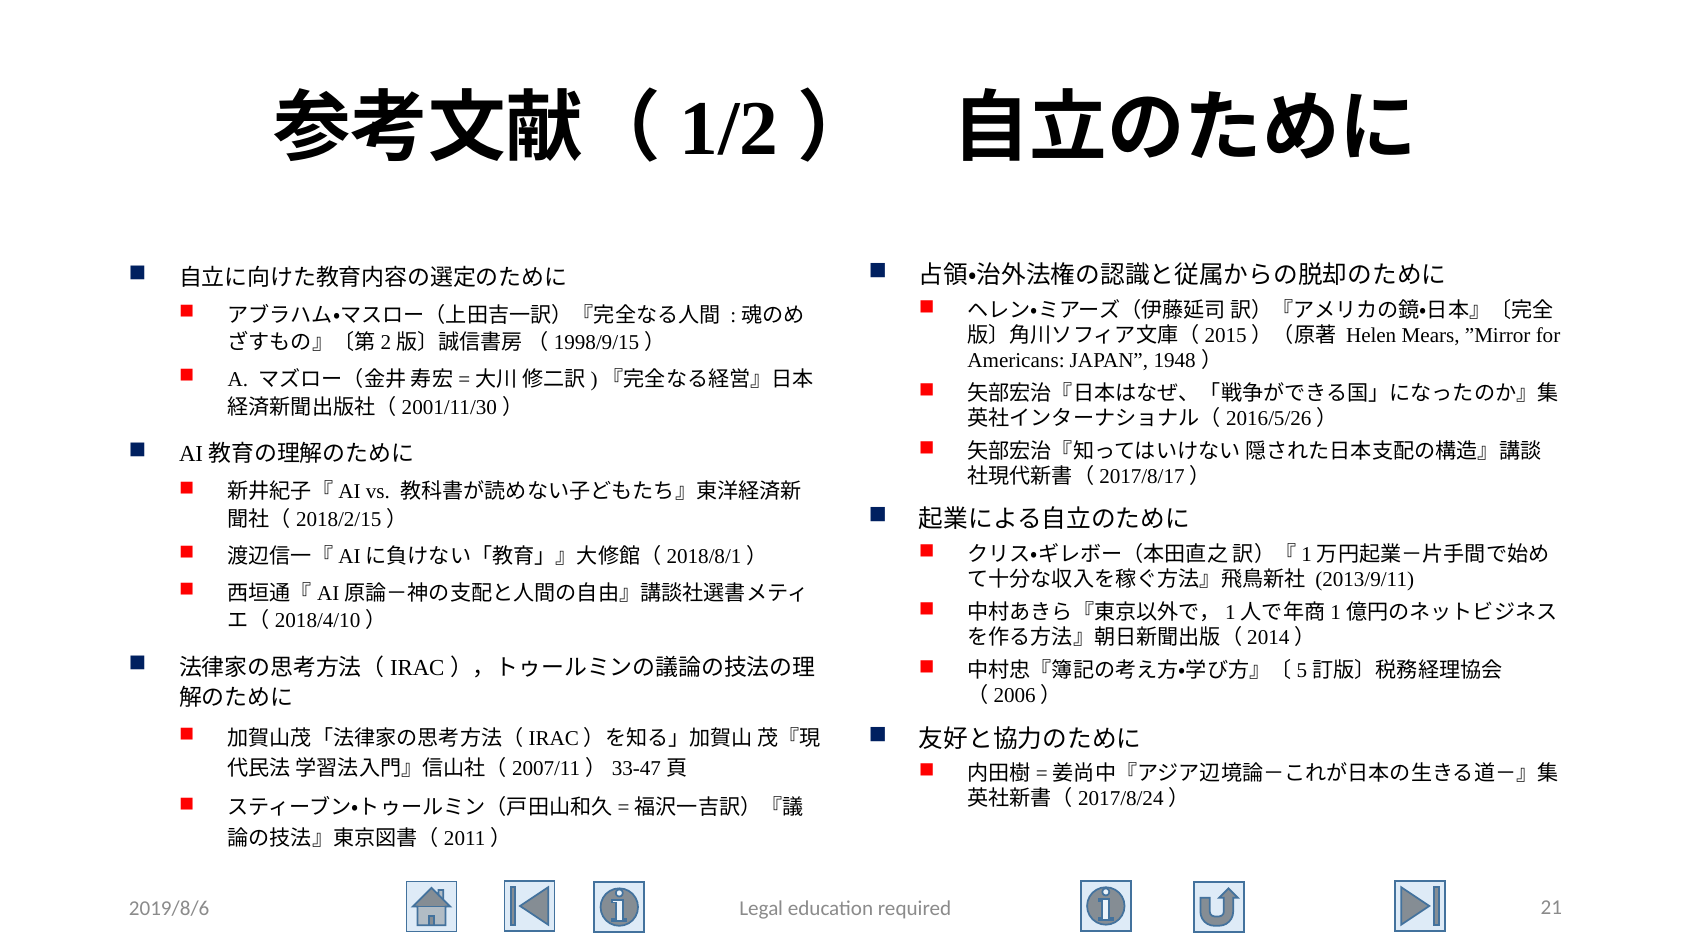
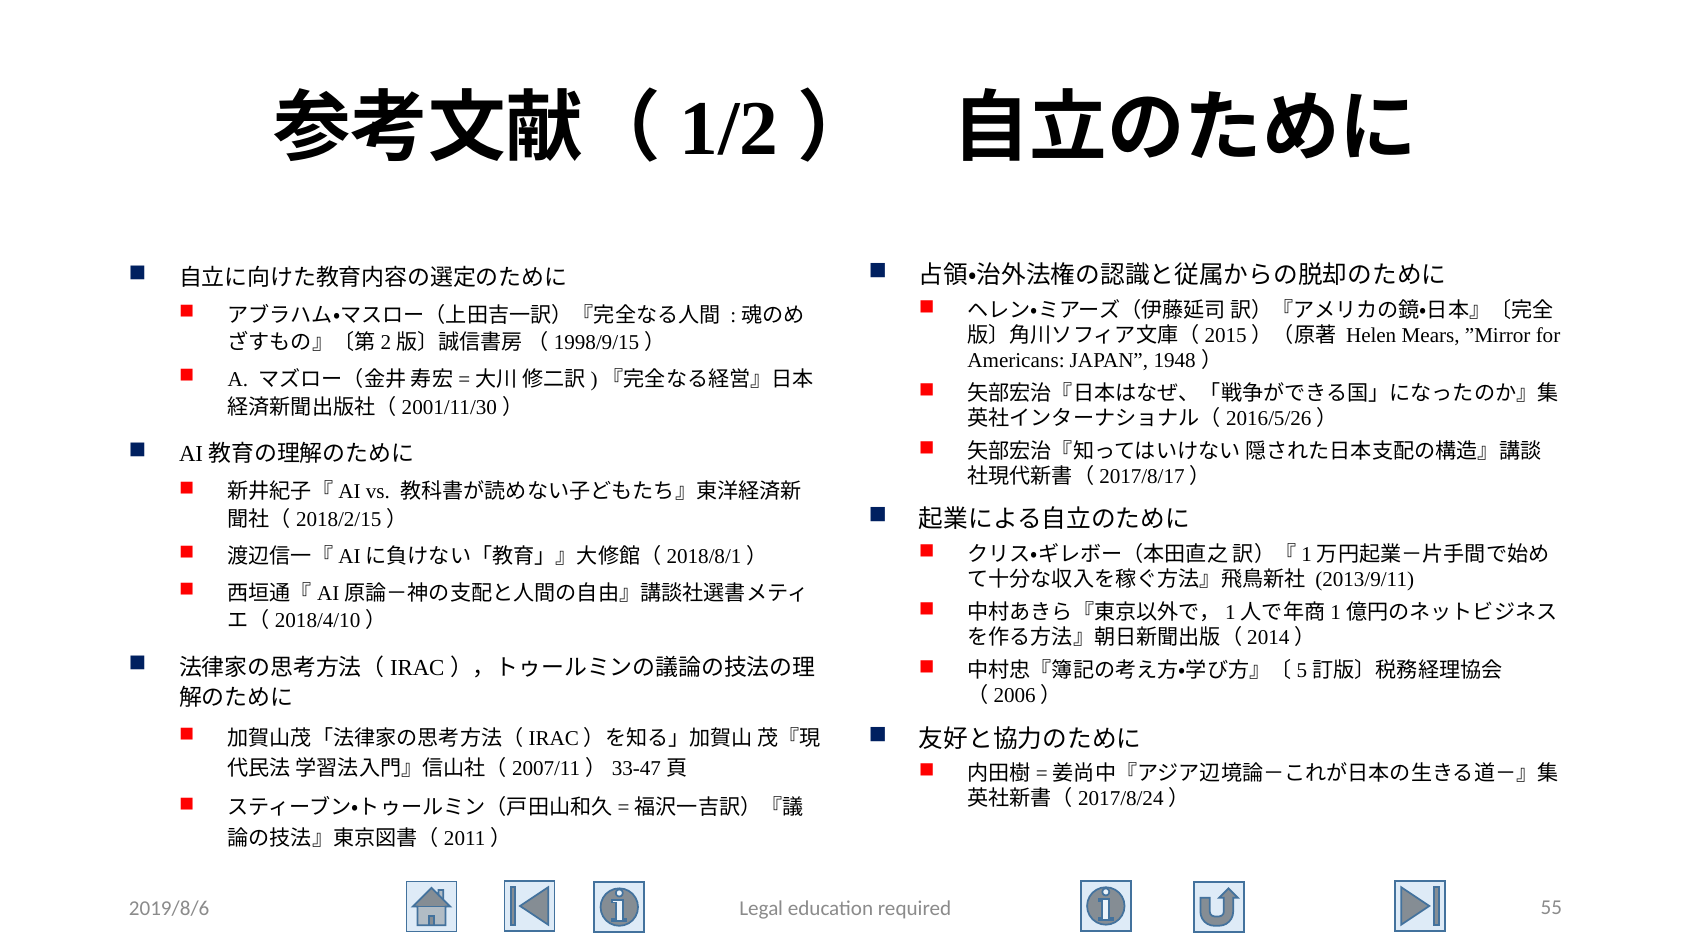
21: 21 -> 55 (1551, 908)
